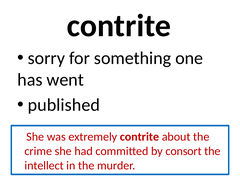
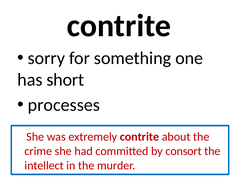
went: went -> short (65, 80)
published: published -> processes (64, 105)
